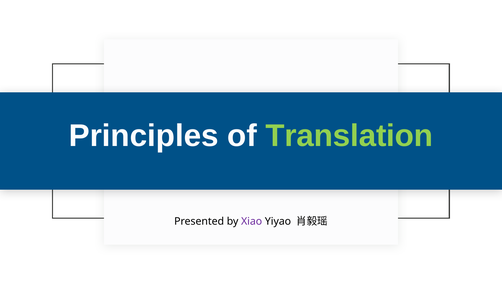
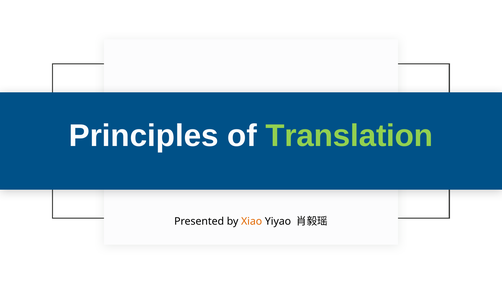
Xiao colour: purple -> orange (252, 222)
